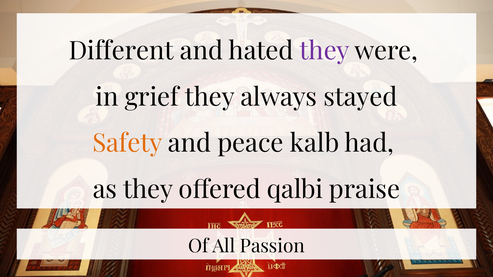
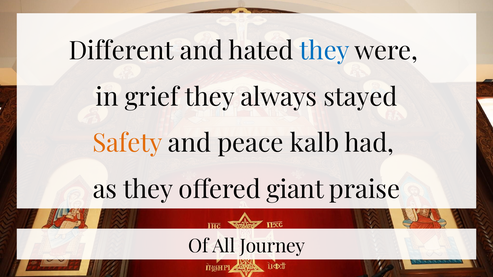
they colour: purple -> blue (325, 51)
qalbi: qalbi -> giant (295, 190)
Passion: Passion -> Journey (272, 247)
